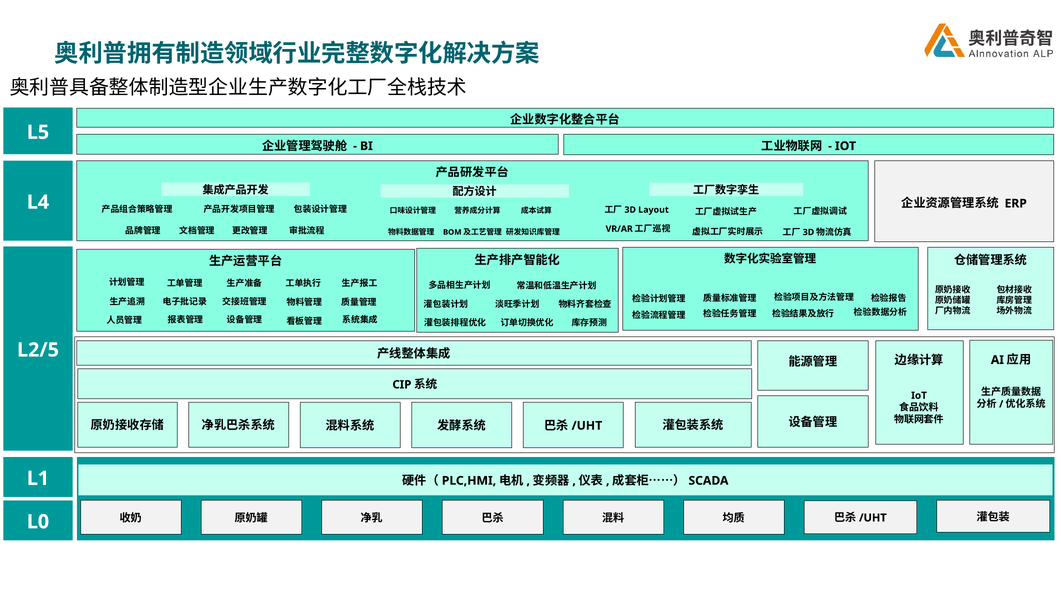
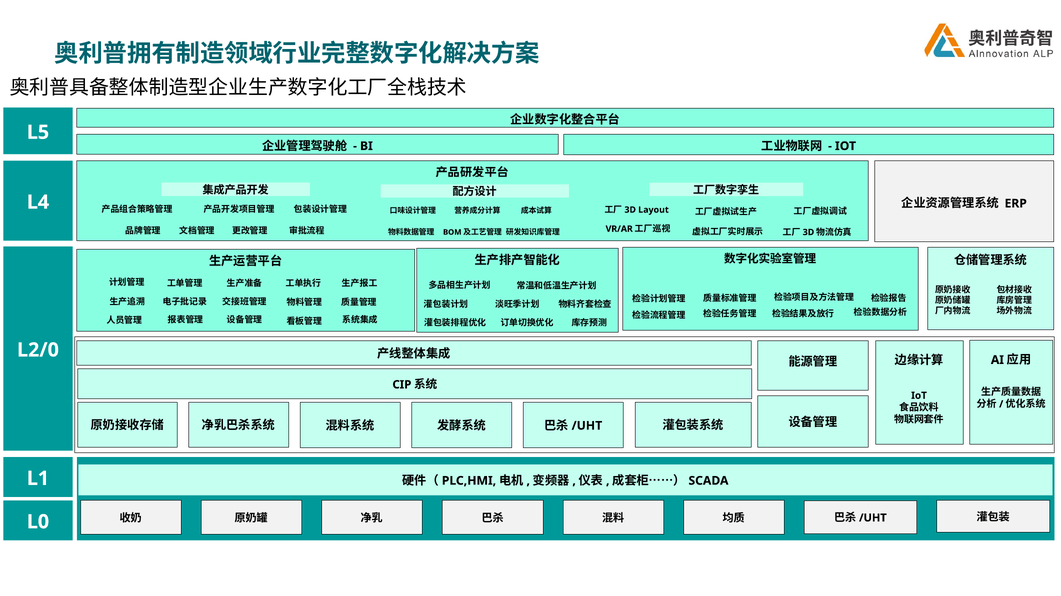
L2/5: L2/5 -> L2/0 (38, 350)
